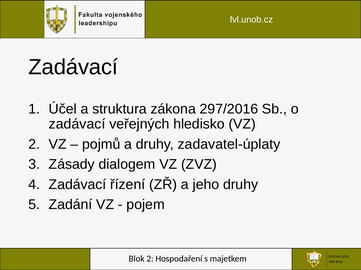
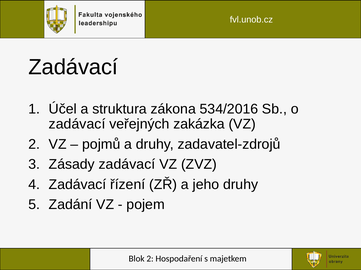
297/2016: 297/2016 -> 534/2016 (229, 109)
hledisko: hledisko -> zakázka (199, 124)
zadavatel-úplaty: zadavatel-úplaty -> zadavatel-zdrojů (229, 145)
Zásady dialogem: dialogem -> zadávací (127, 165)
